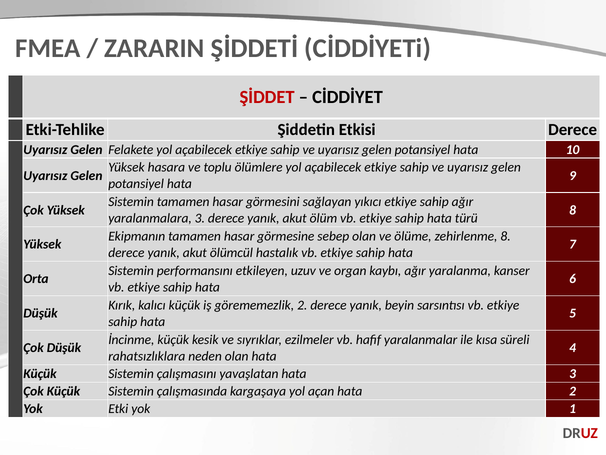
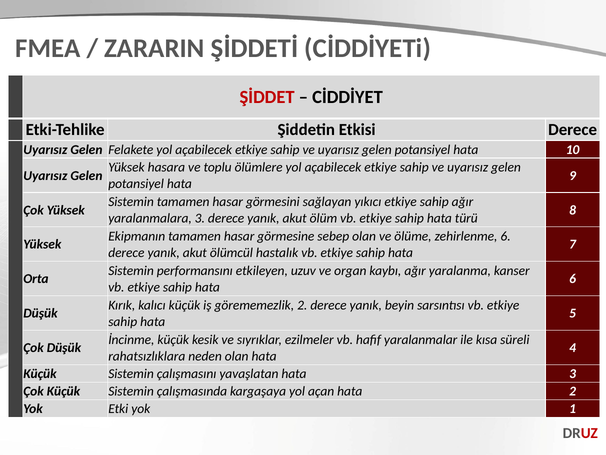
zehirlenme 8: 8 -> 6 (506, 236)
